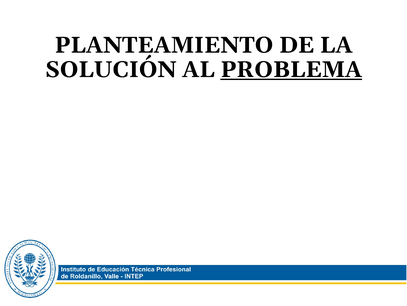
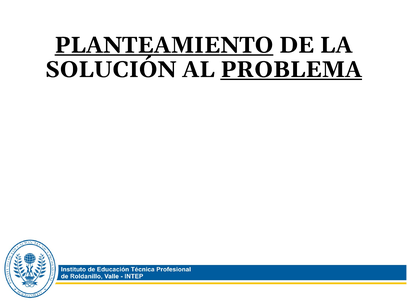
PLANTEAMIENTO underline: none -> present (164, 45)
